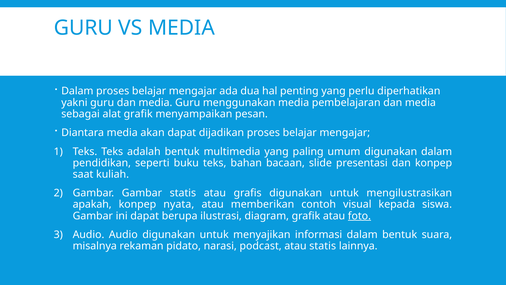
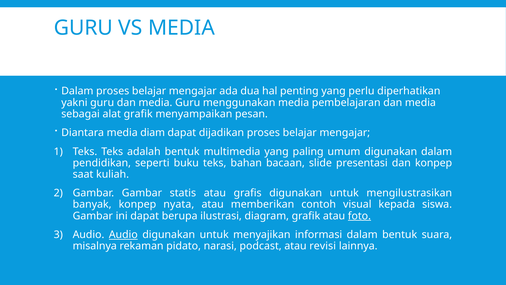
akan: akan -> diam (153, 133)
apakah: apakah -> banyak (92, 204)
Audio underline: none -> present (123, 234)
atau statis: statis -> revisi (323, 246)
